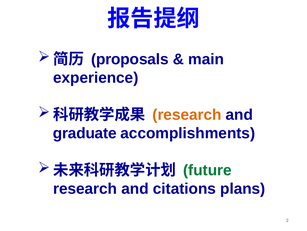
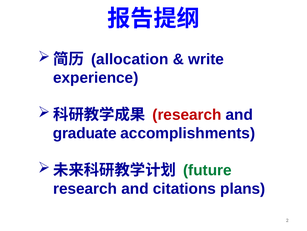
proposals: proposals -> allocation (130, 59)
main: main -> write (206, 59)
research colour: orange -> red (187, 114)
